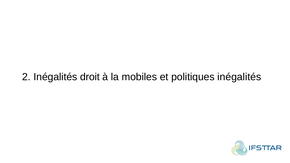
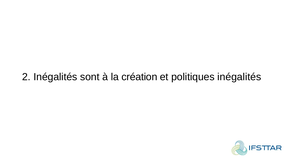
droit: droit -> sont (90, 77)
mobiles: mobiles -> création (139, 77)
